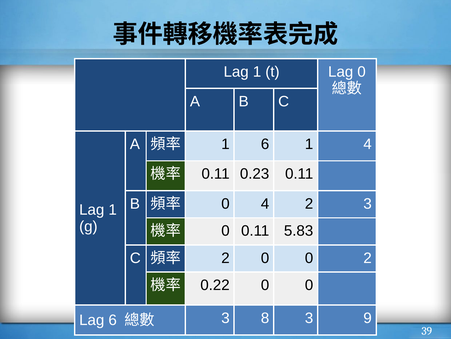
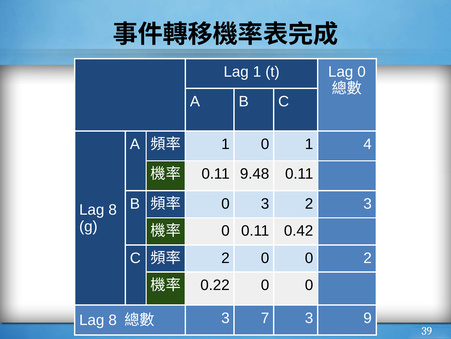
1 6: 6 -> 0 (265, 144)
0.23: 0.23 -> 9.48 (255, 174)
0 4: 4 -> 3 (265, 203)
1: 1 -> 8 (113, 209)
5.83: 5.83 -> 0.42 (299, 230)
6: 6 -> 8 (113, 320)
8: 8 -> 7 (265, 318)
